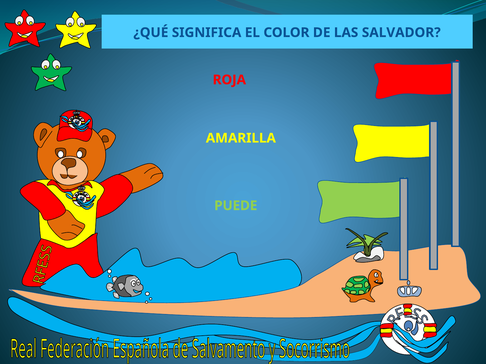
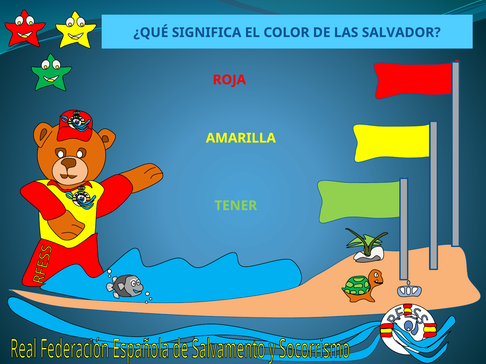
PUEDE: PUEDE -> TENER (236, 206)
